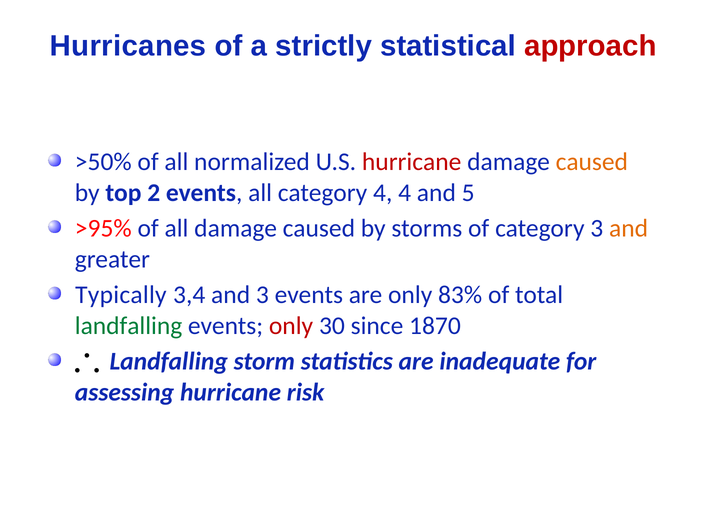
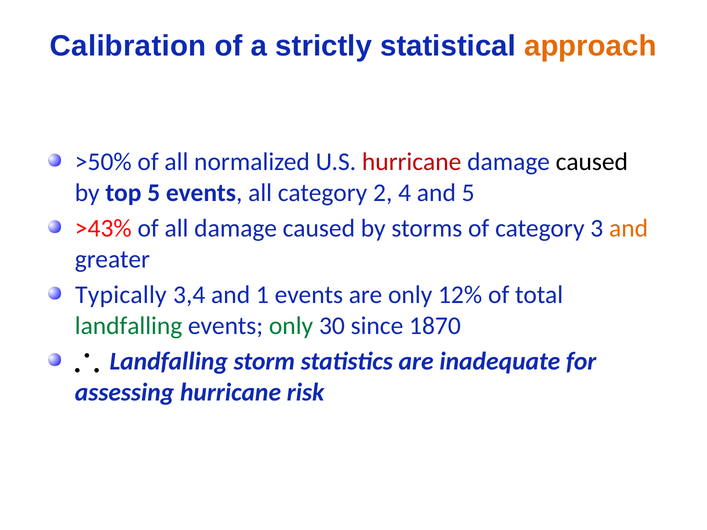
Hurricanes: Hurricanes -> Calibration (128, 46)
approach colour: red -> orange (590, 46)
caused colour: orange -> black (592, 162)
top 2: 2 -> 5 (154, 193)
category 4: 4 -> 2 (383, 193)
>95%: >95% -> >43% (103, 229)
and 3: 3 -> 1 (262, 295)
83%: 83% -> 12% (460, 295)
only colour: red -> green (291, 326)
